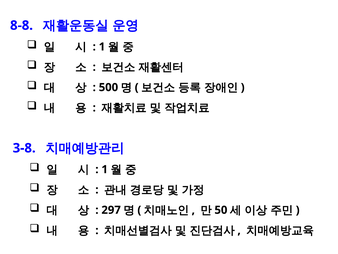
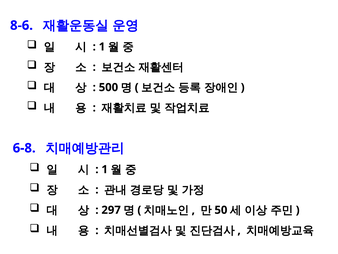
8-8: 8-8 -> 8-6 (22, 25)
3-8: 3-8 -> 6-8 (24, 148)
